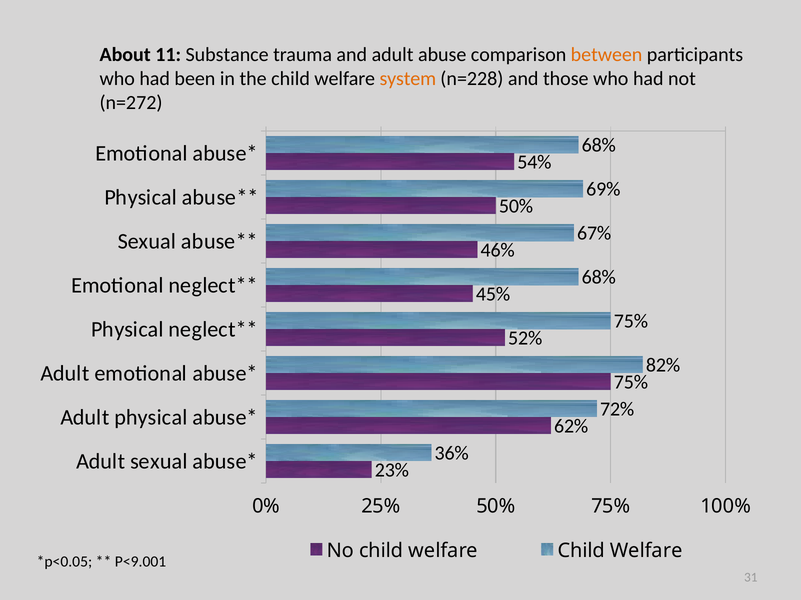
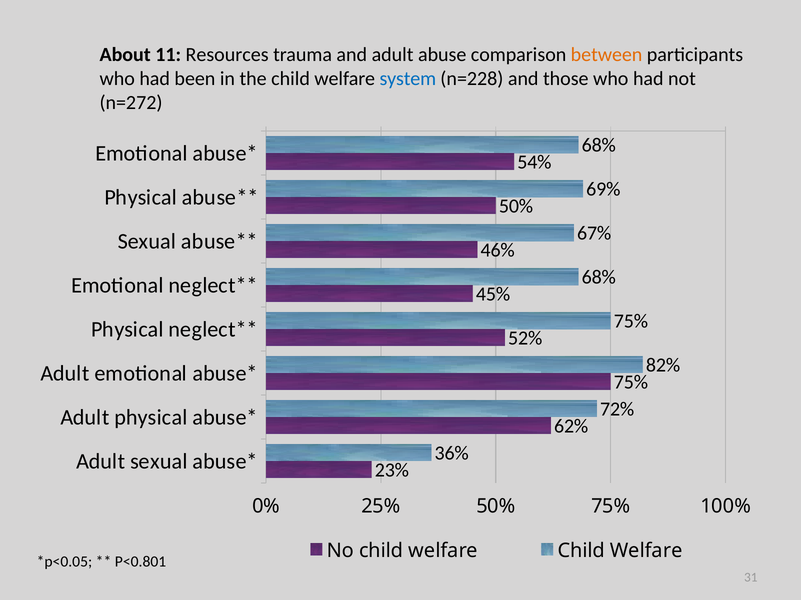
Substance: Substance -> Resources (227, 55)
system colour: orange -> blue (408, 79)
P<9.001: P<9.001 -> P<0.801 (141, 562)
